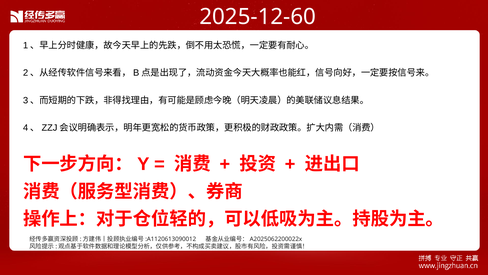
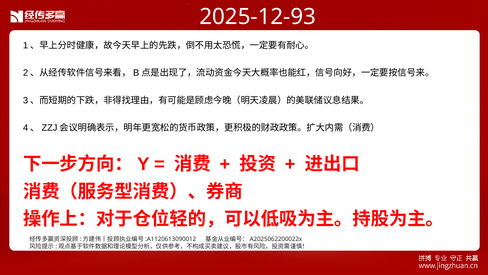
2025-12-60: 2025-12-60 -> 2025-12-93 (258, 17)
